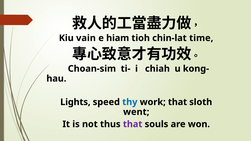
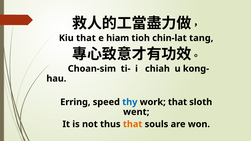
Kiu vain: vain -> that (86, 38)
time: time -> tang (201, 38)
Lights: Lights -> Erring (75, 102)
that colour: purple -> orange (133, 124)
